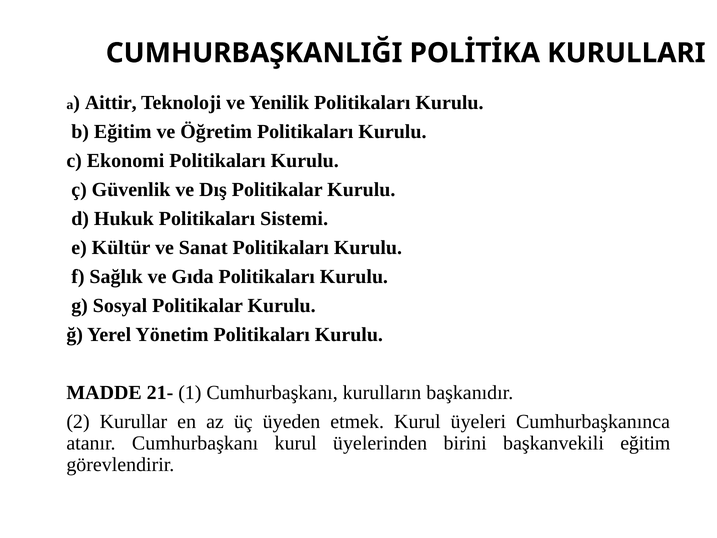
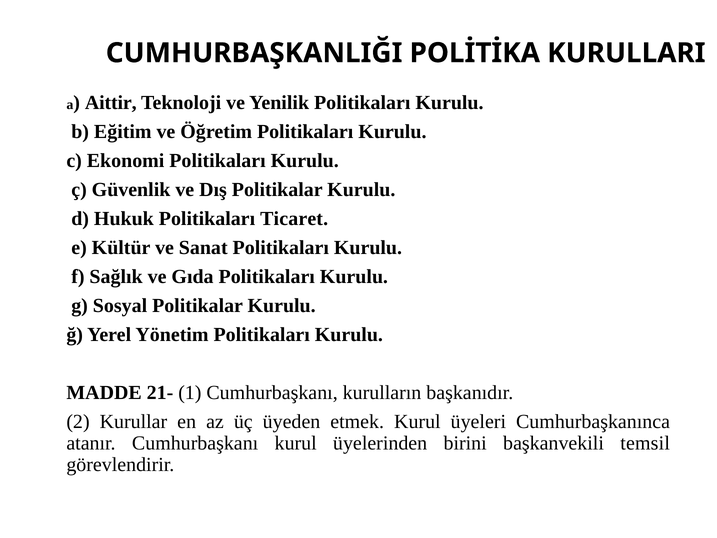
Sistemi: Sistemi -> Ticaret (294, 218)
başkanvekili eğitim: eğitim -> temsil (645, 443)
